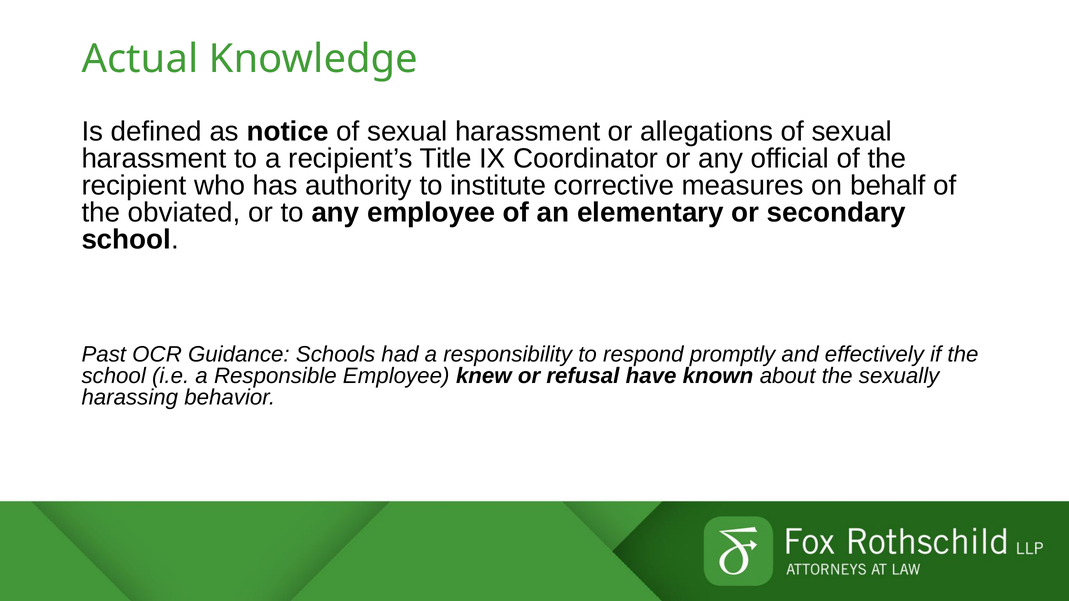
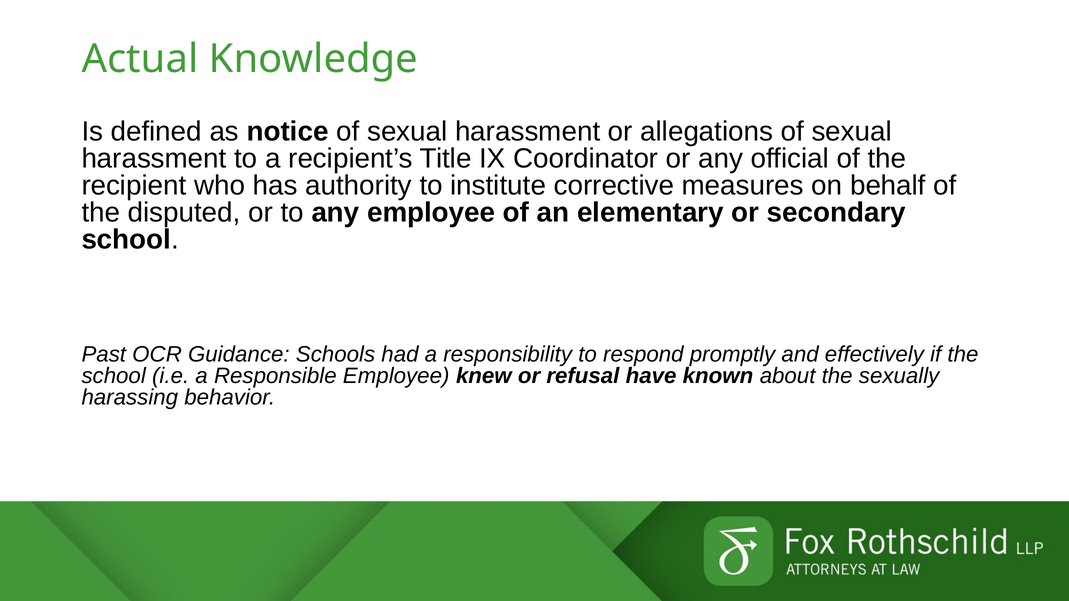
obviated: obviated -> disputed (184, 213)
